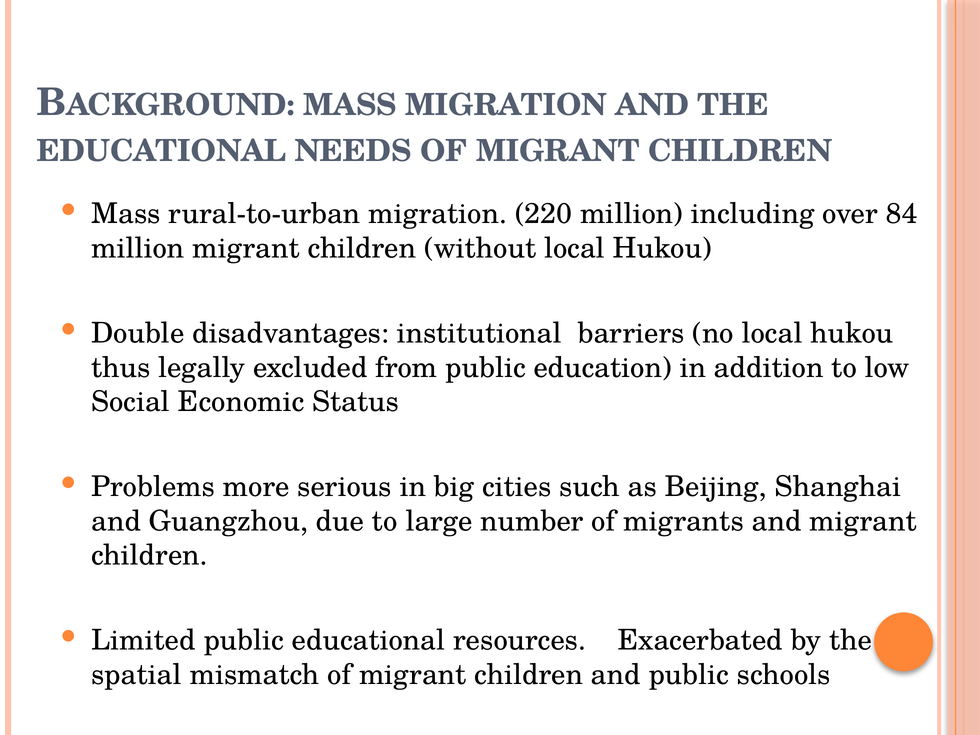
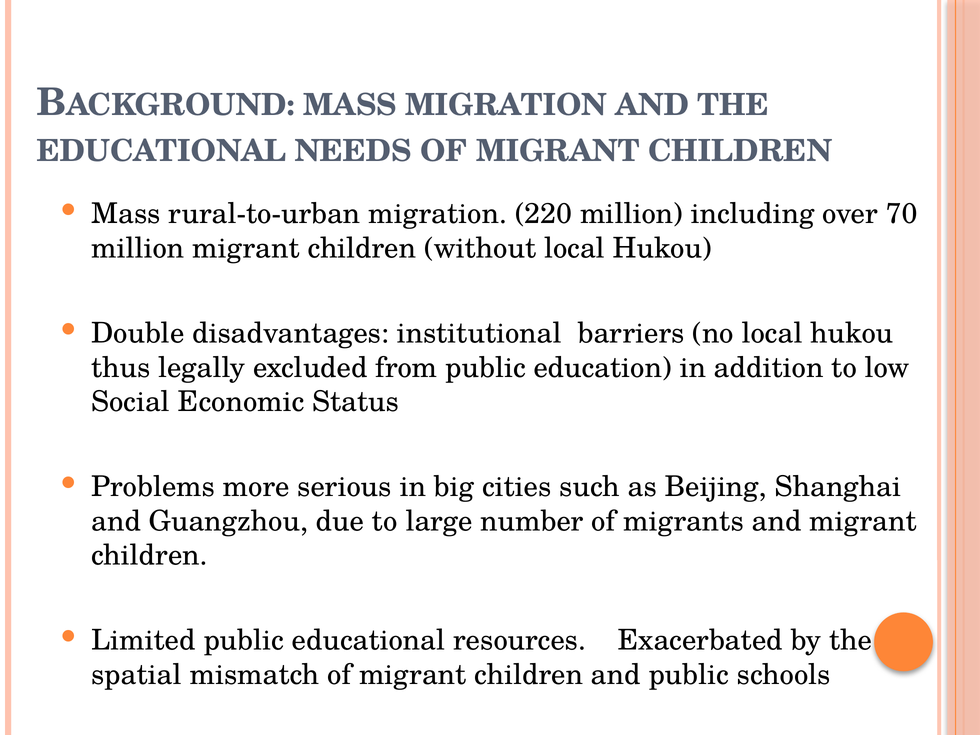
84: 84 -> 70 (902, 214)
